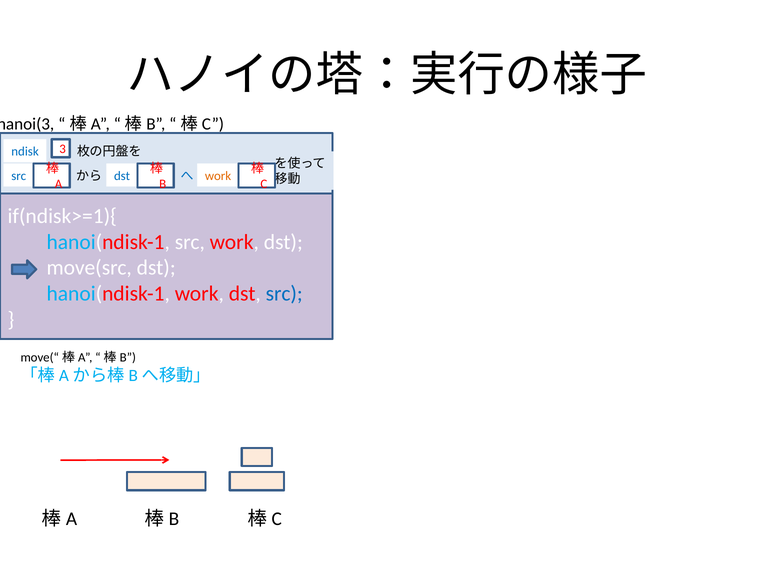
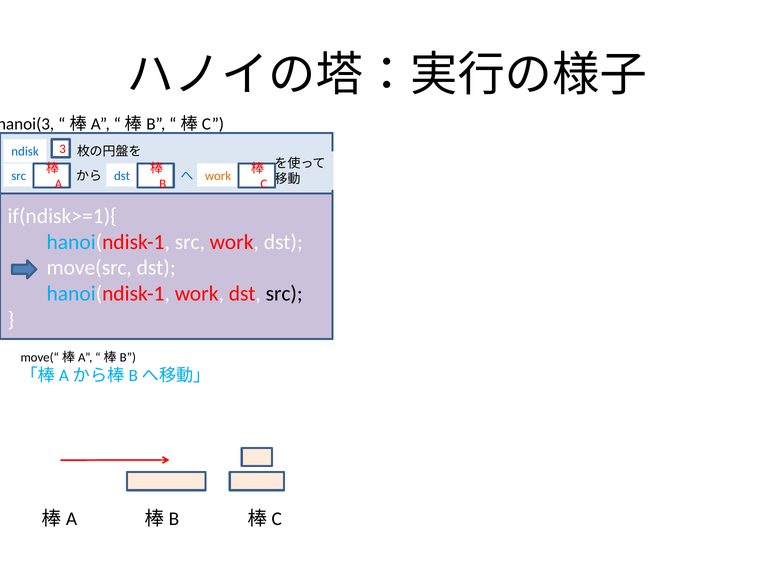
src colour: blue -> black (284, 293)
